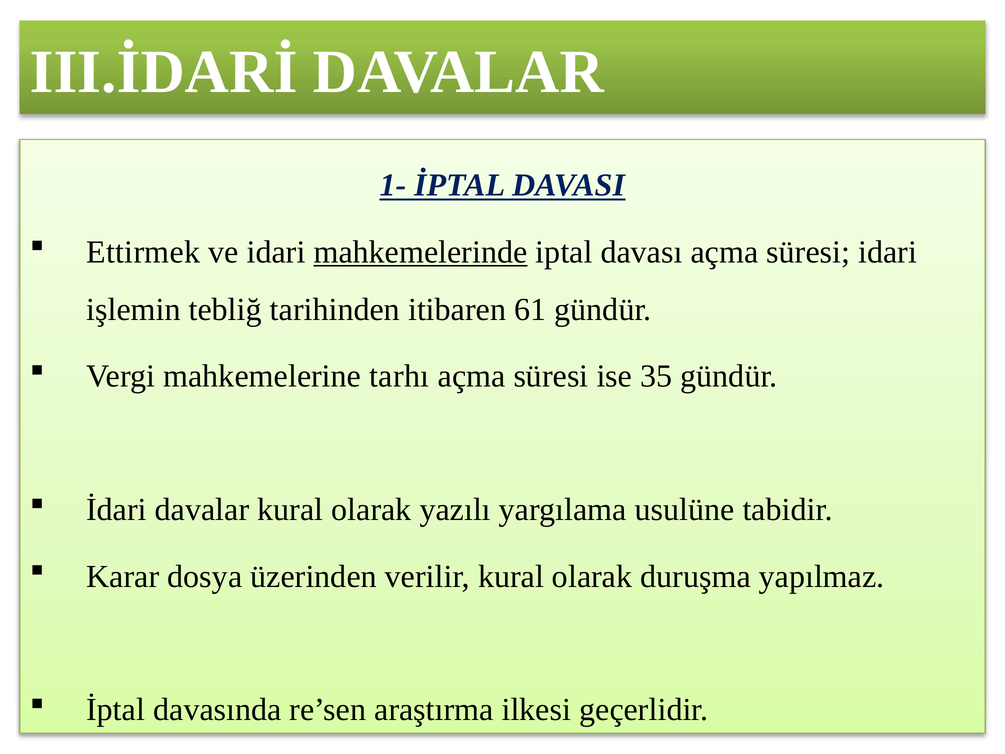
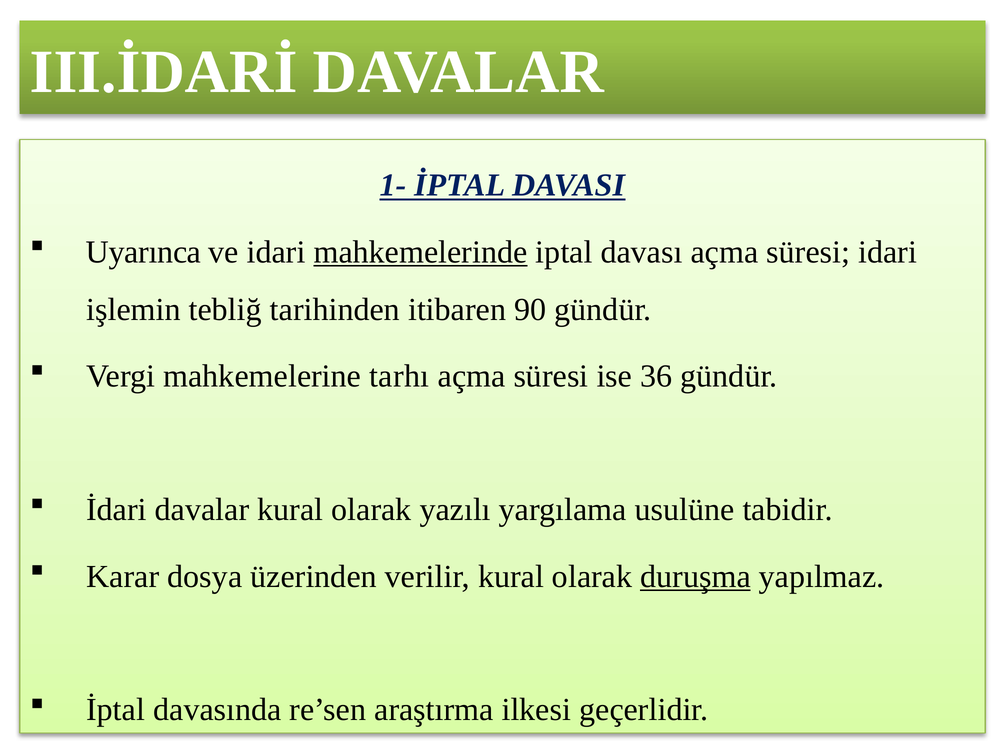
Ettirmek: Ettirmek -> Uyarınca (144, 252)
61: 61 -> 90 (530, 310)
35: 35 -> 36 (656, 376)
duruşma underline: none -> present (695, 576)
